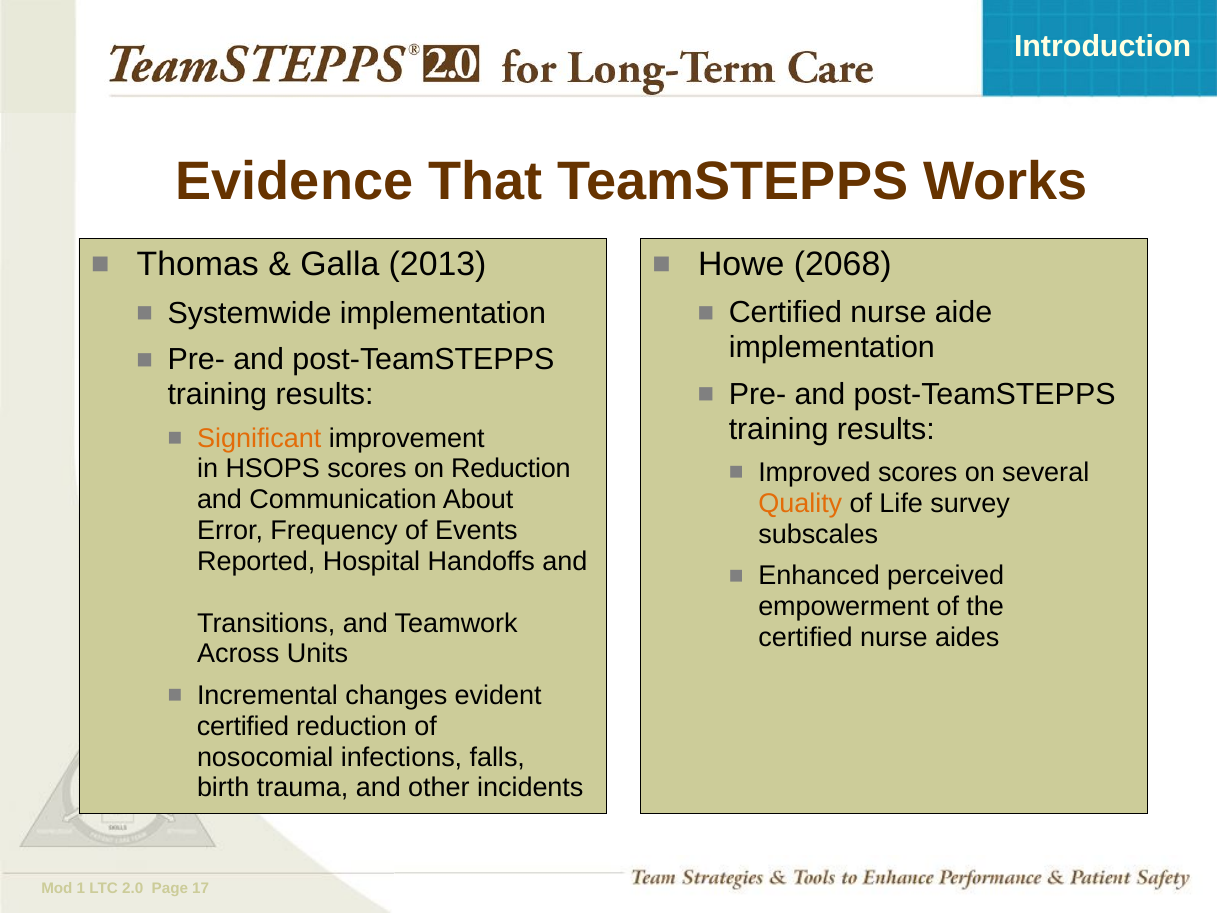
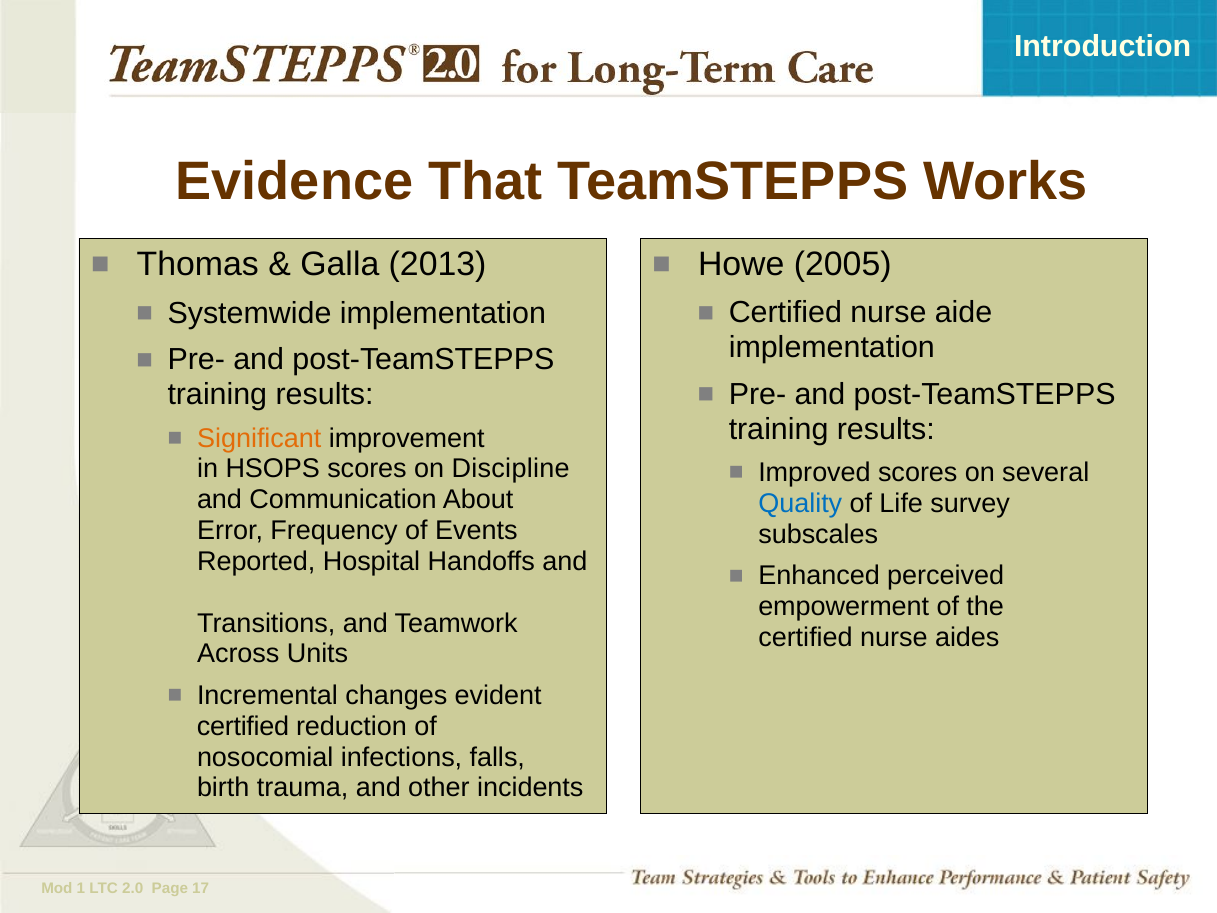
2068: 2068 -> 2005 (843, 264)
on Reduction: Reduction -> Discipline (511, 469)
Quality colour: orange -> blue (800, 503)
